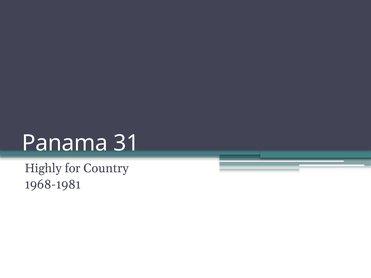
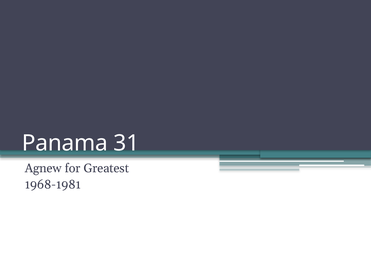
Highly: Highly -> Agnew (43, 168)
Country: Country -> Greatest (106, 168)
